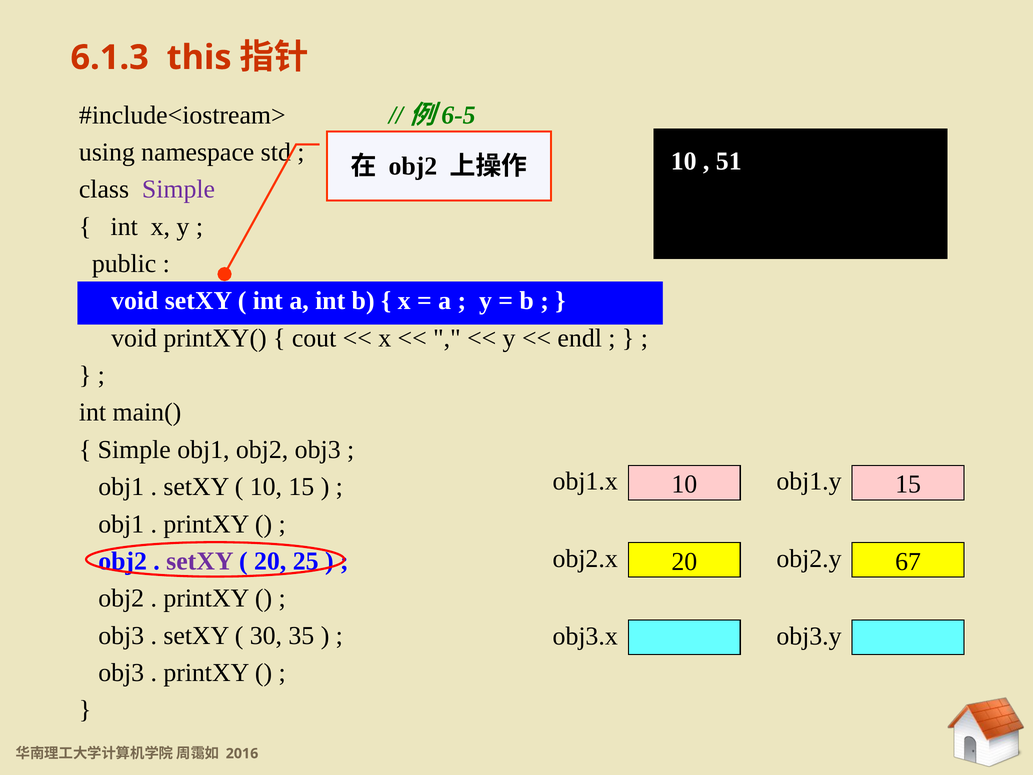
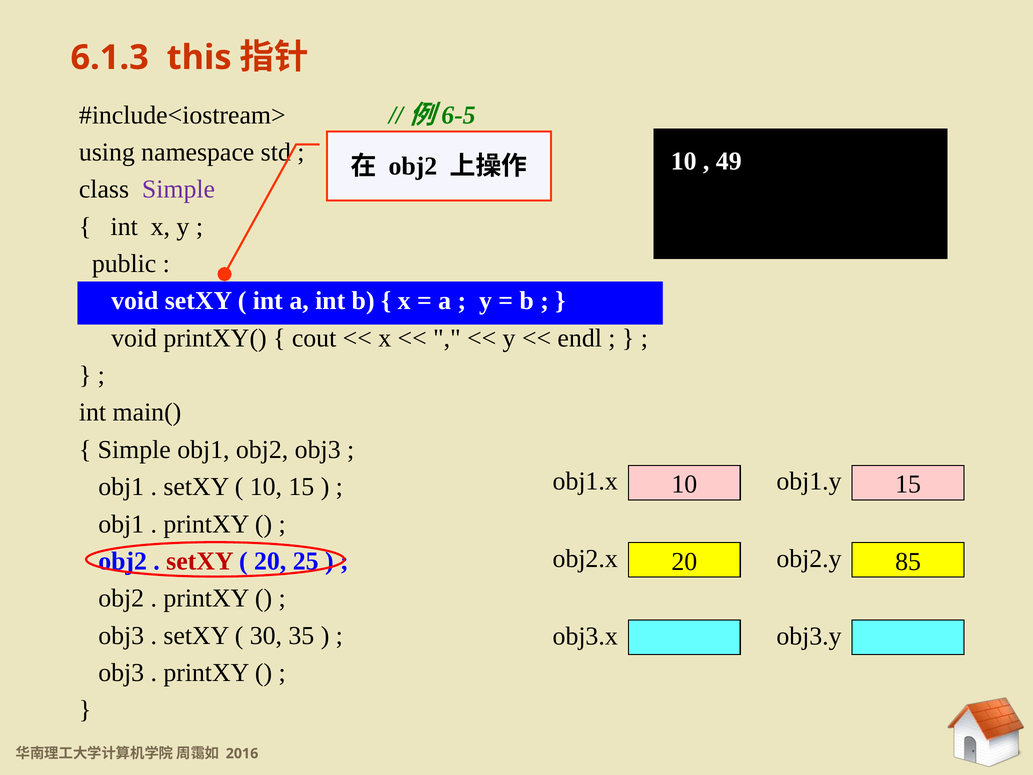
51: 51 -> 49 (729, 161)
setXY colour: purple -> red (200, 561)
67: 67 -> 85 (908, 561)
